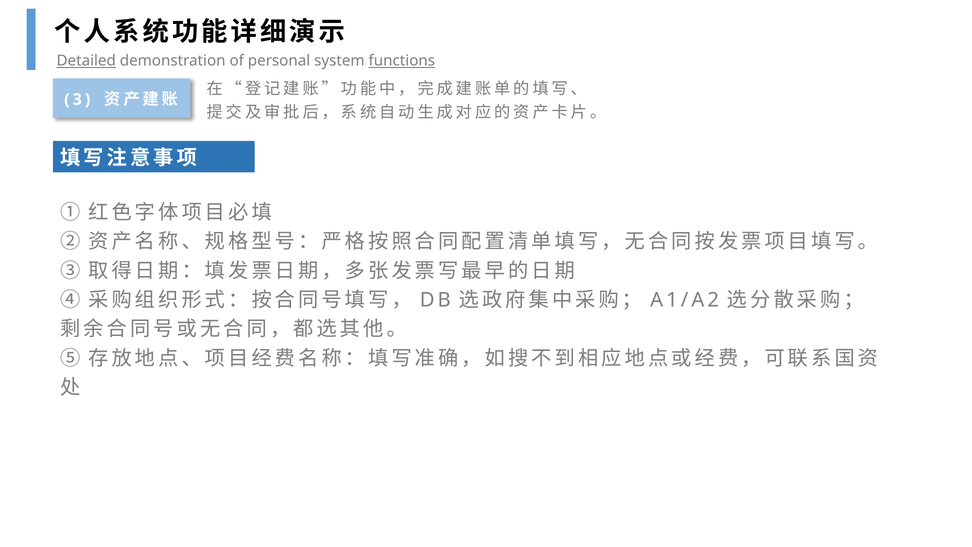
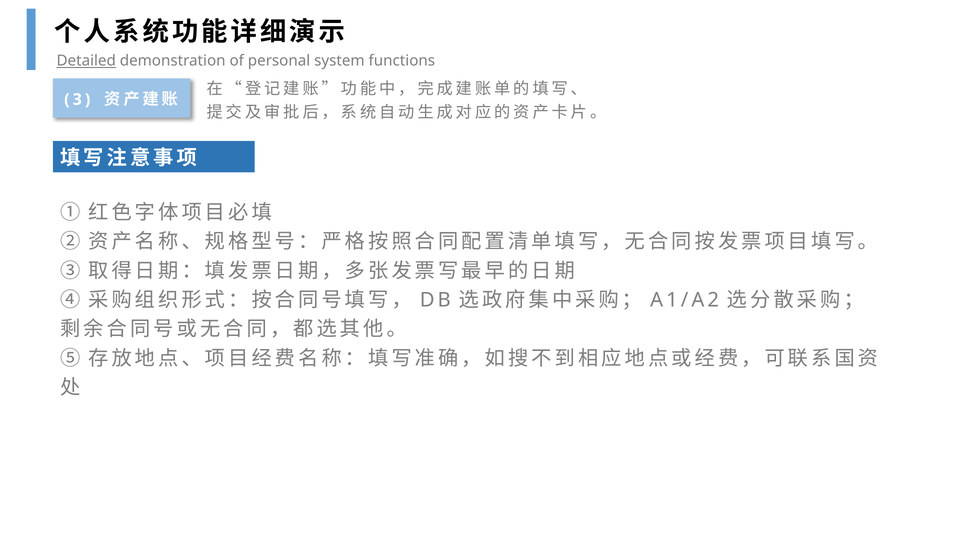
functions underline: present -> none (402, 61)
